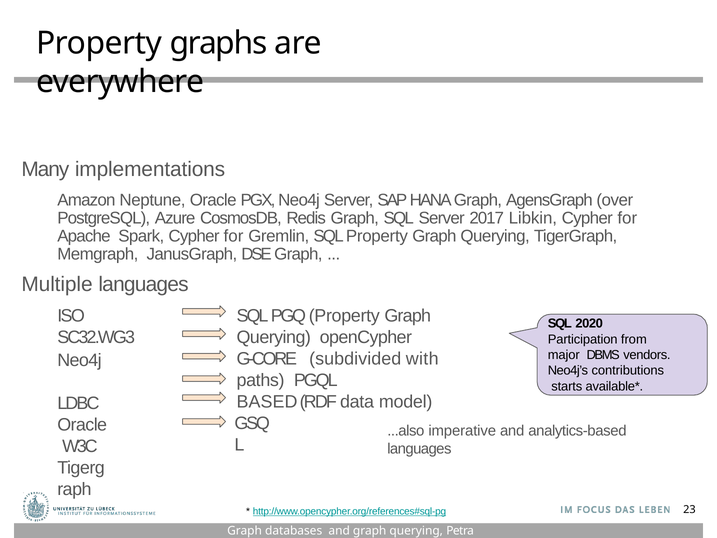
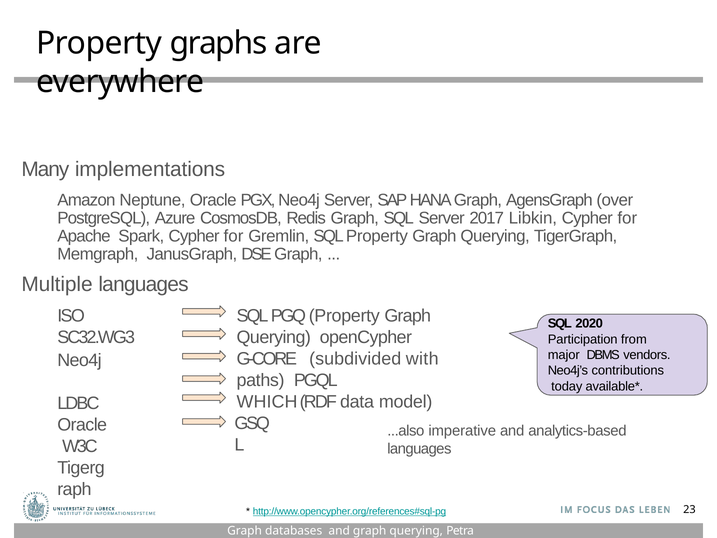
starts: starts -> today (567, 386)
BASED: BASED -> WHICH (267, 402)
